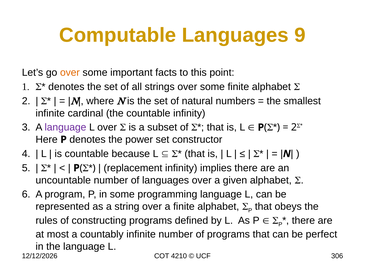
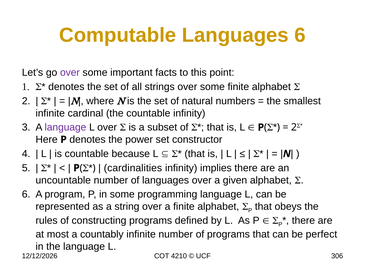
Languages 9: 9 -> 6 (300, 35)
over colour: orange -> purple (70, 72)
replacement: replacement -> cardinalities (133, 168)
